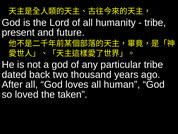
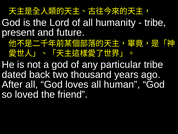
taken: taken -> friend (73, 94)
